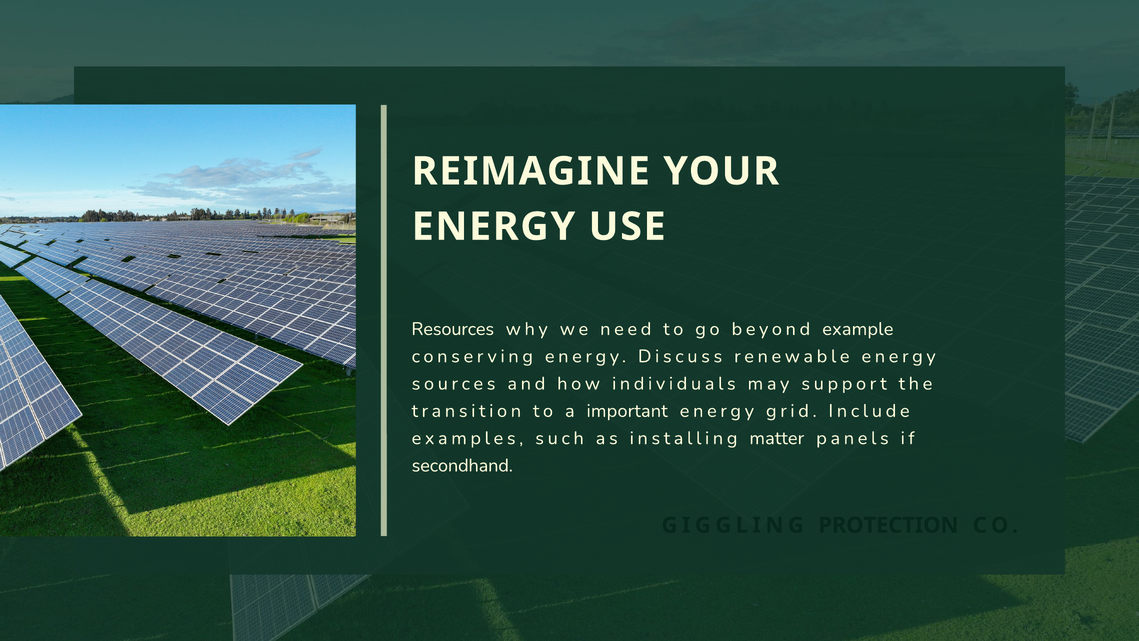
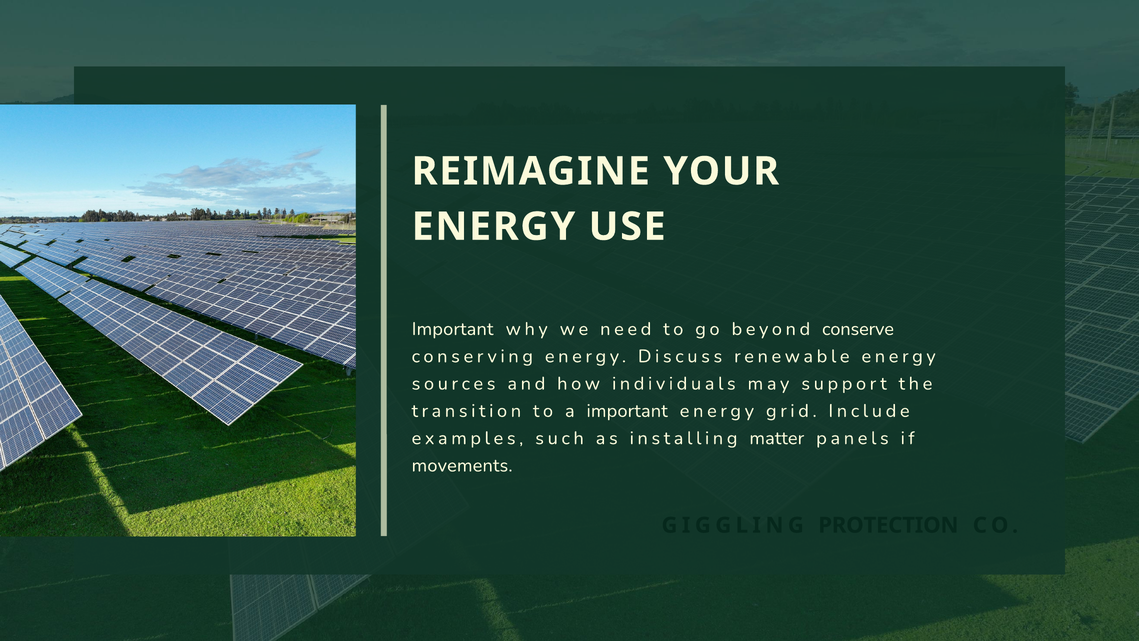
Resources: Resources -> Important (453, 329)
example: example -> conserve (858, 329)
secondhand: secondhand -> movements (462, 465)
